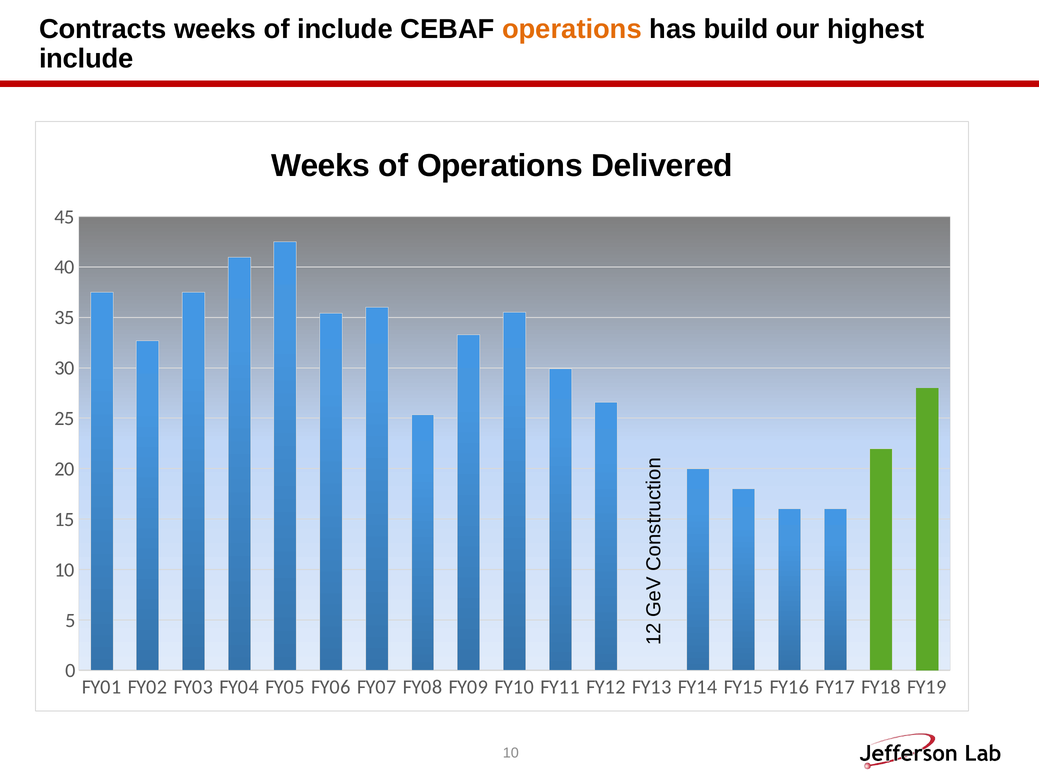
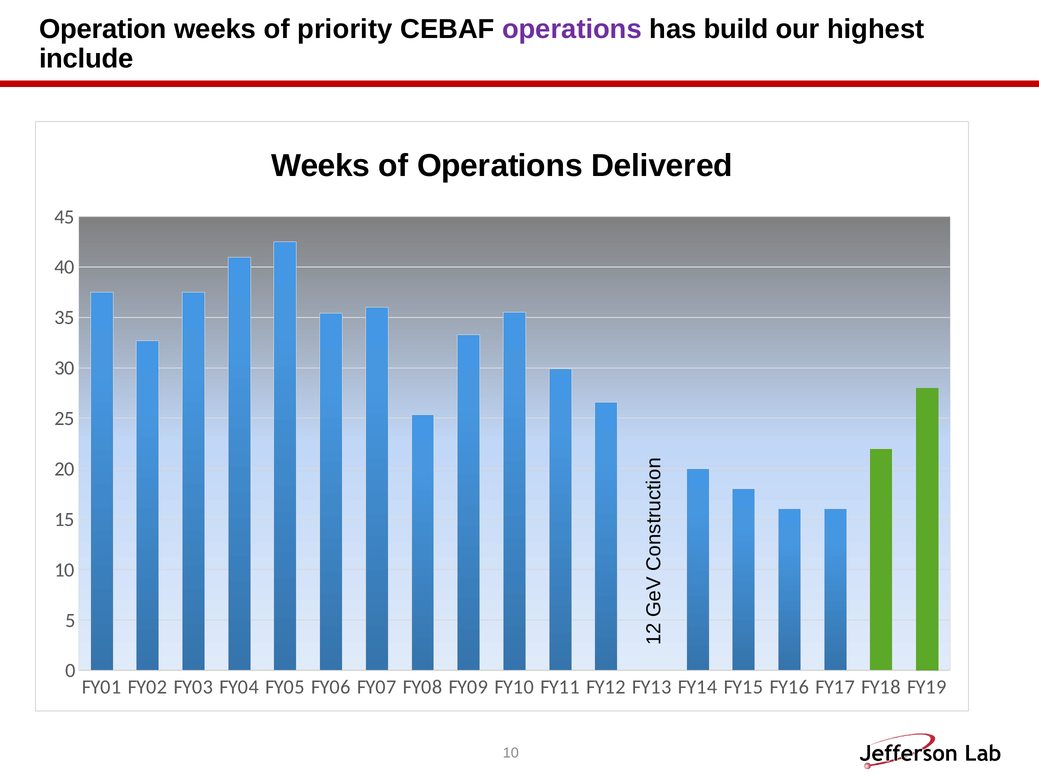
Contracts: Contracts -> Operation (103, 29)
of include: include -> priority (345, 29)
operations colour: orange -> purple (572, 29)
